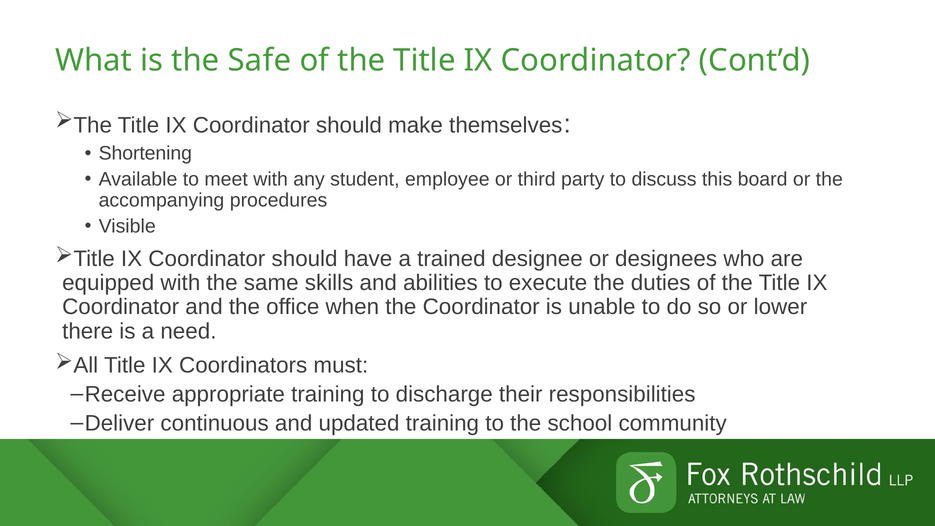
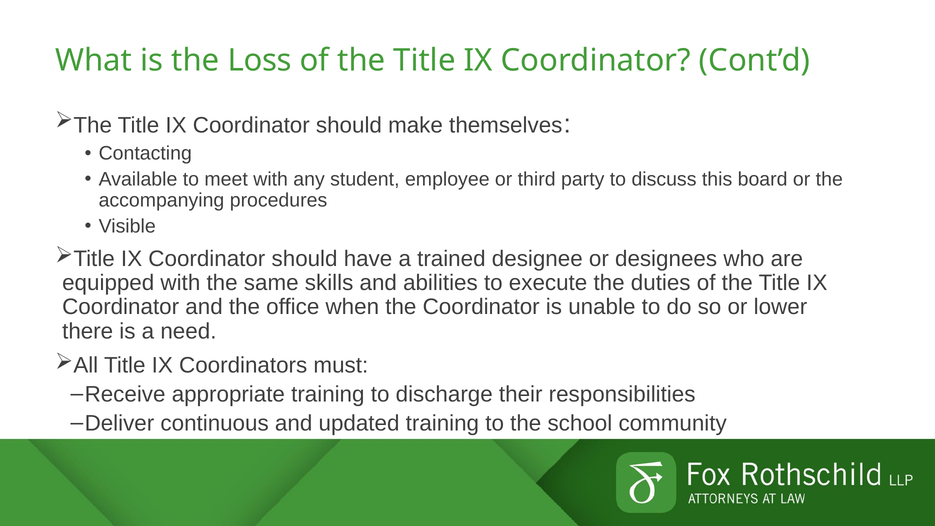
Safe: Safe -> Loss (260, 60)
Shortening: Shortening -> Contacting (145, 153)
